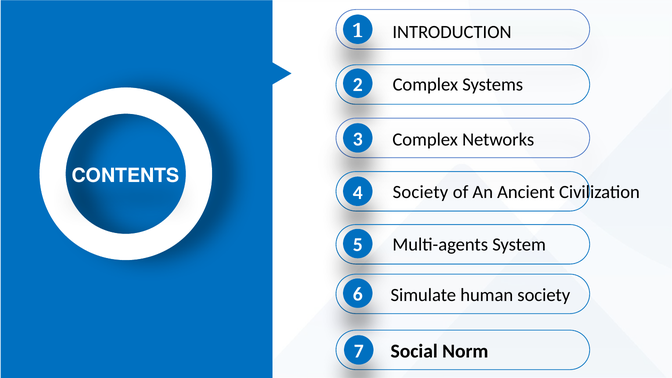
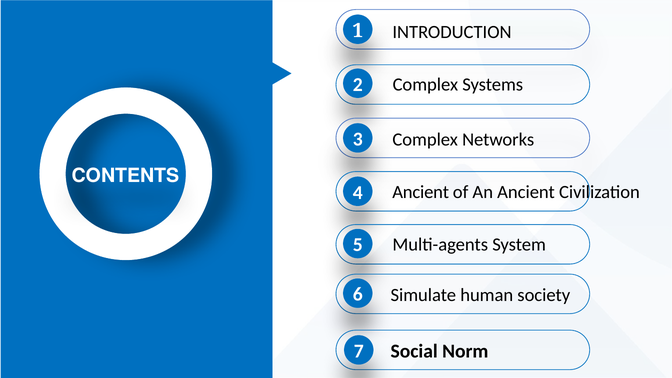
4 Society: Society -> Ancient (421, 192)
